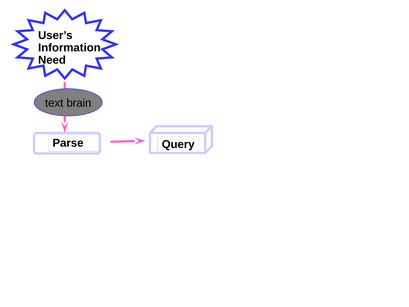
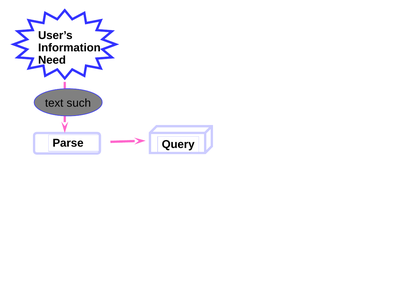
brain: brain -> such (79, 103)
